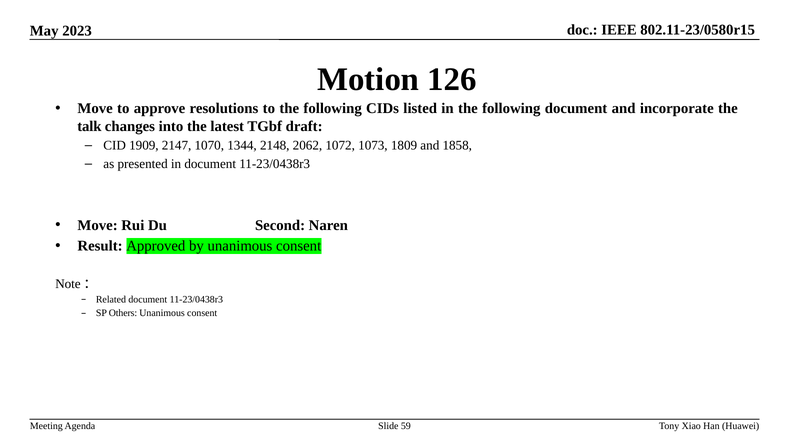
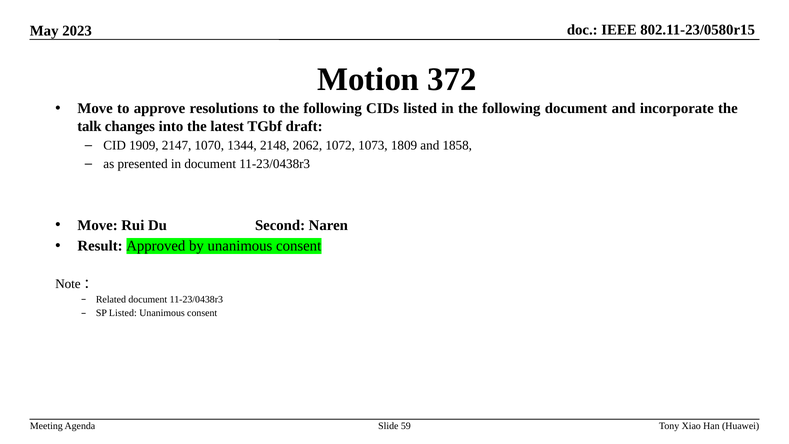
126: 126 -> 372 (452, 79)
SP Others: Others -> Listed (123, 313)
